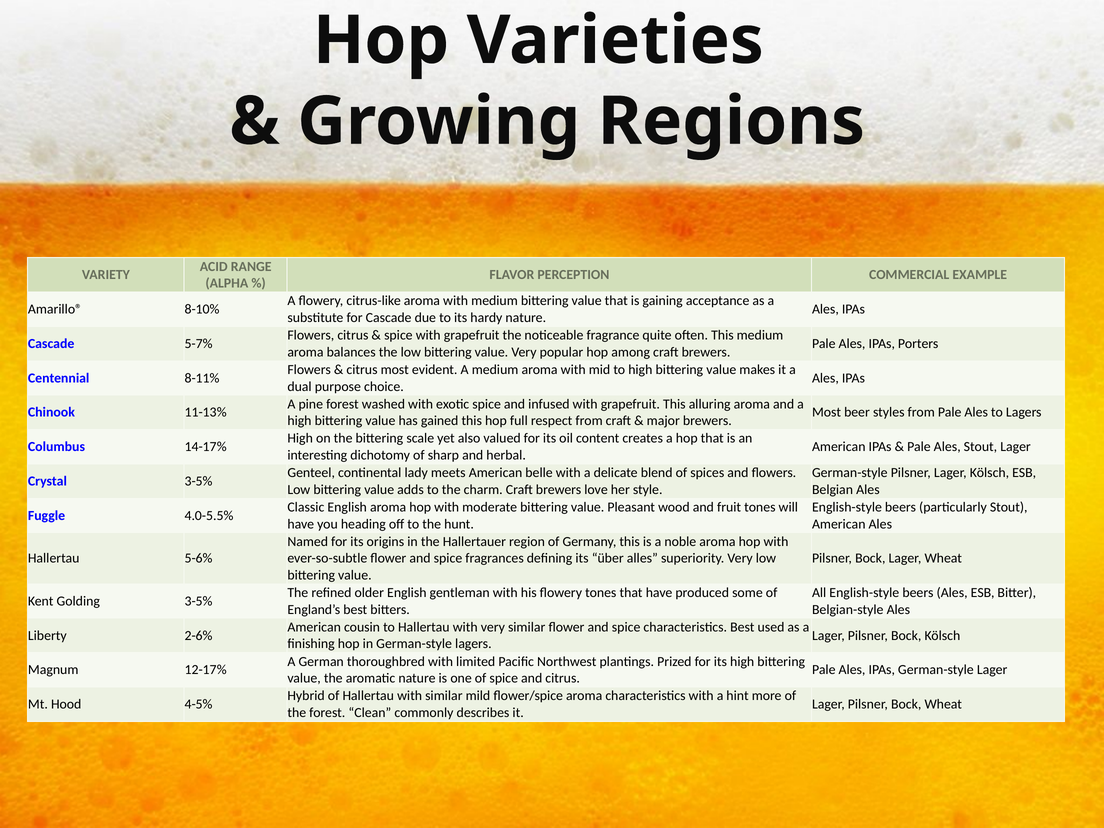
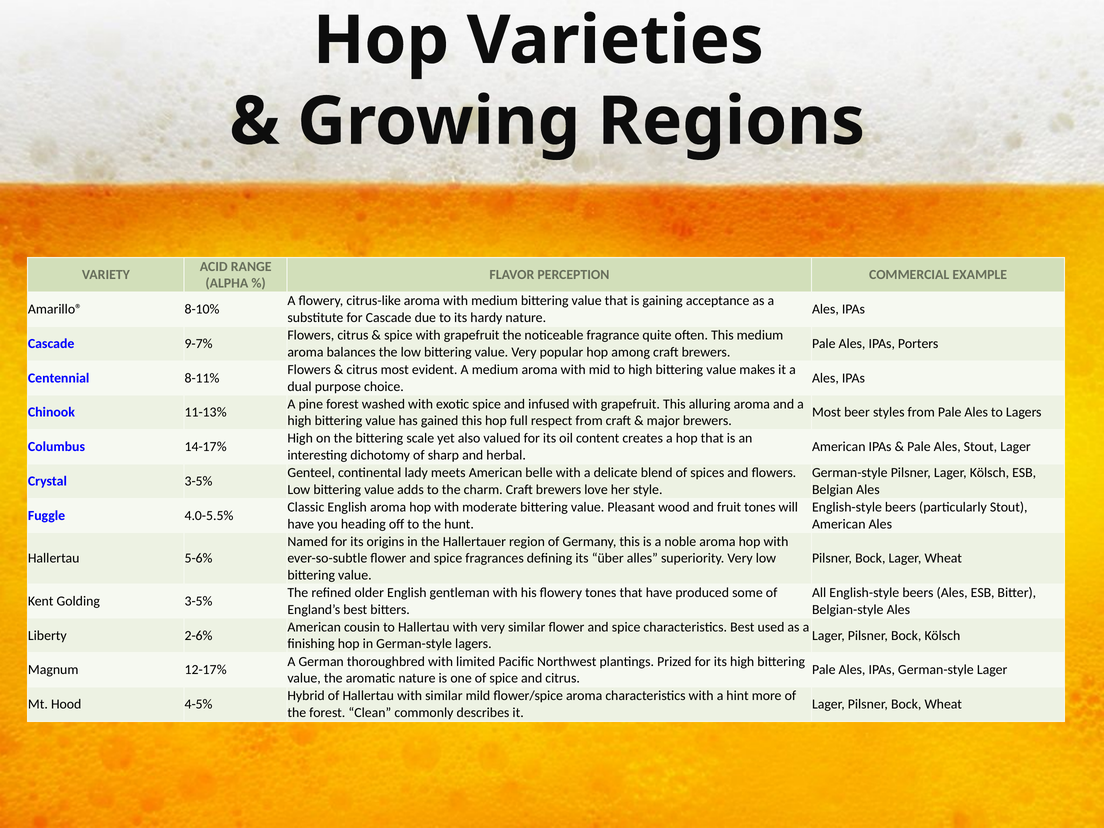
5-7%: 5-7% -> 9-7% (199, 344)
